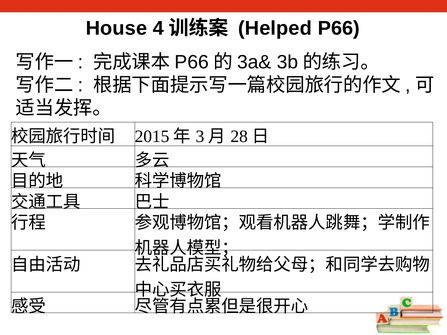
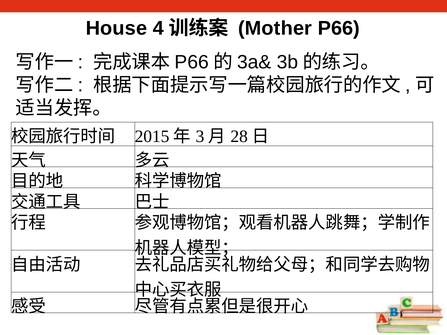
Helped: Helped -> Mother (275, 28)
